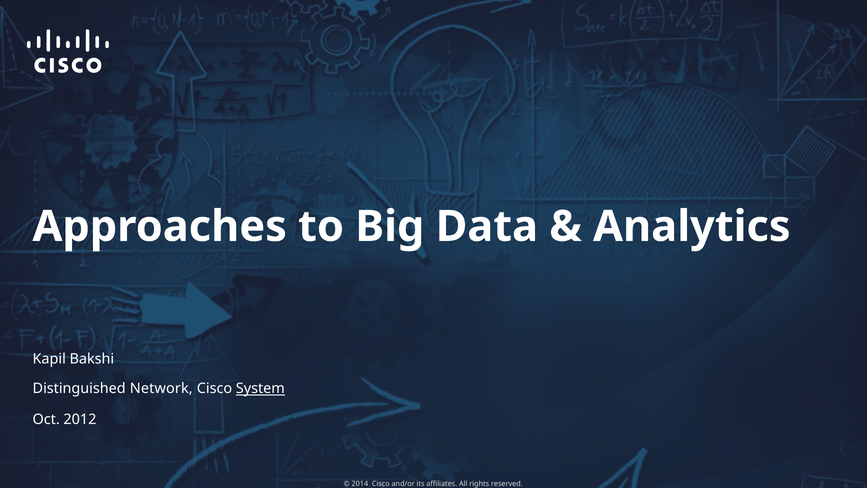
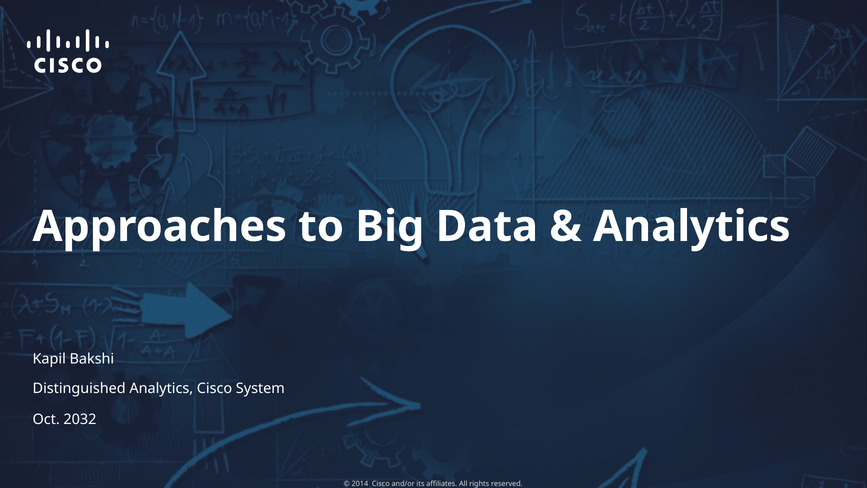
Distinguished Network: Network -> Analytics (161, 388)
System underline: present -> none (260, 388)
2012: 2012 -> 2032 (80, 419)
